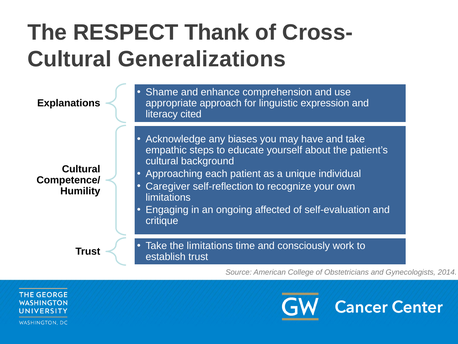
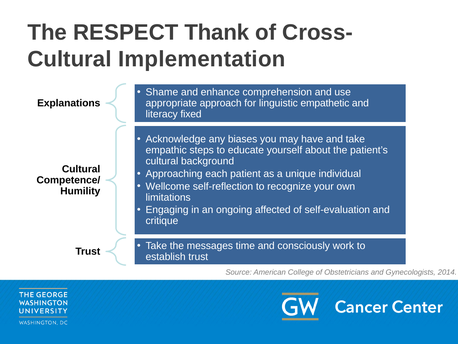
Generalizations: Generalizations -> Implementation (202, 59)
expression: expression -> empathetic (325, 103)
cited: cited -> fixed (191, 114)
Caregiver: Caregiver -> Wellcome (168, 186)
the limitations: limitations -> messages (210, 246)
